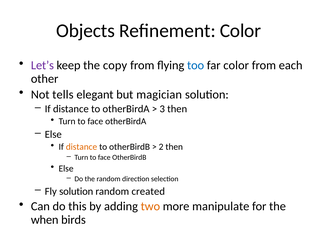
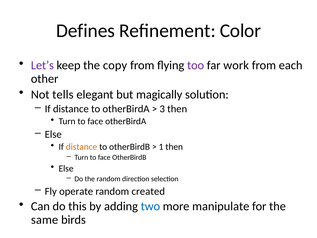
Objects: Objects -> Defines (85, 31)
too colour: blue -> purple (196, 65)
far color: color -> work (236, 65)
magician: magician -> magically (159, 94)
2: 2 -> 1 (161, 147)
Fly solution: solution -> operate (76, 191)
two colour: orange -> blue (150, 206)
when: when -> same (45, 220)
